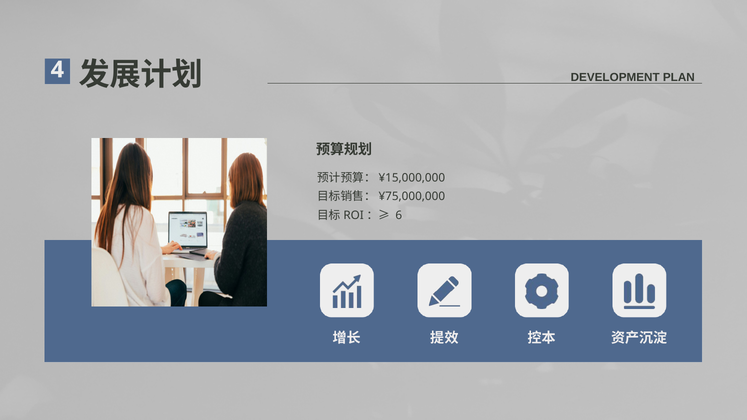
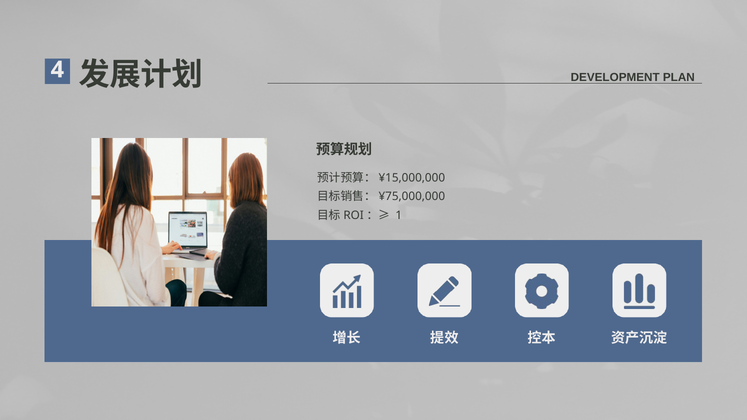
6: 6 -> 1 (399, 215)
